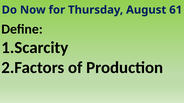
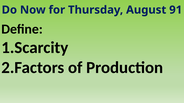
61: 61 -> 91 (176, 10)
